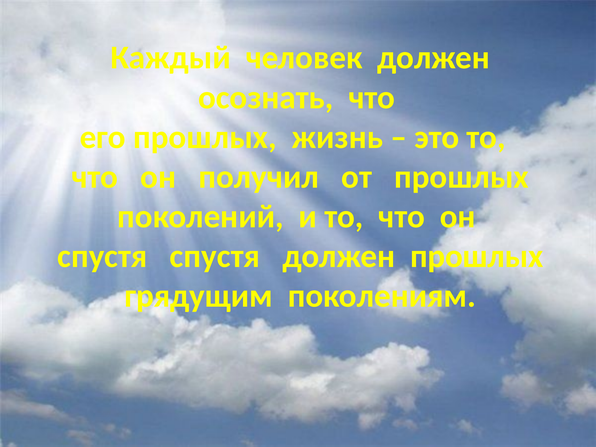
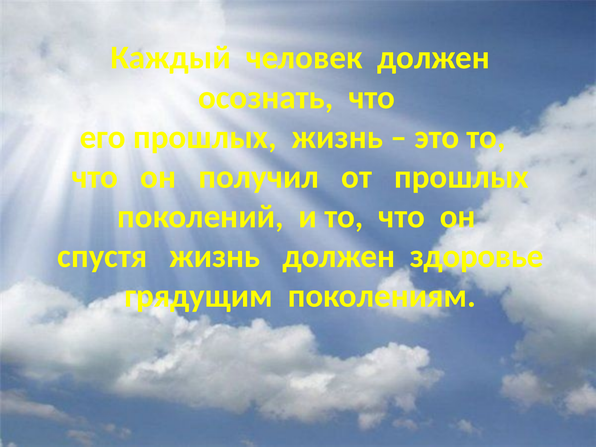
спустя спустя: спустя -> жизнь (215, 256)
должен прошлых: прошлых -> здоровье (477, 256)
